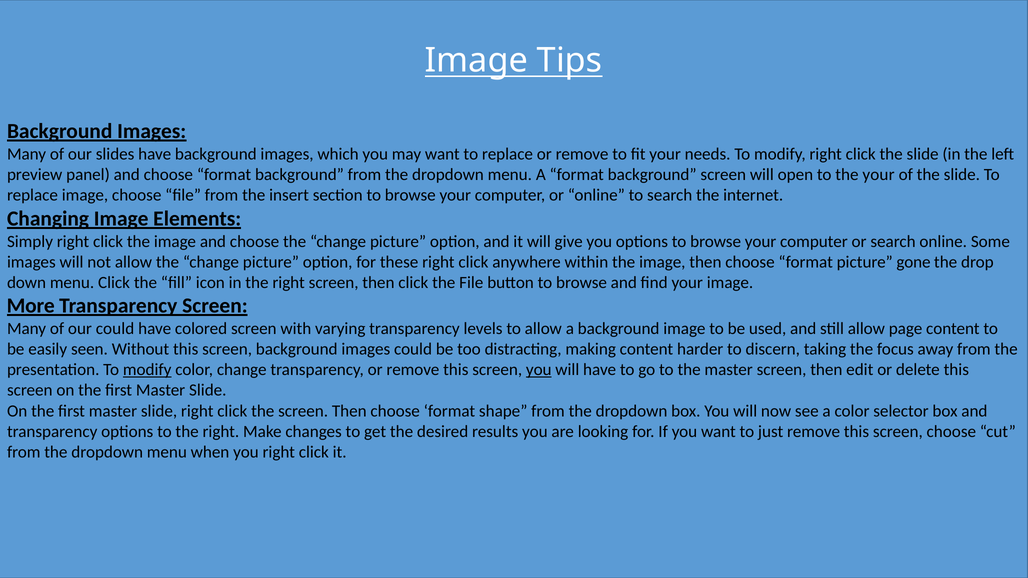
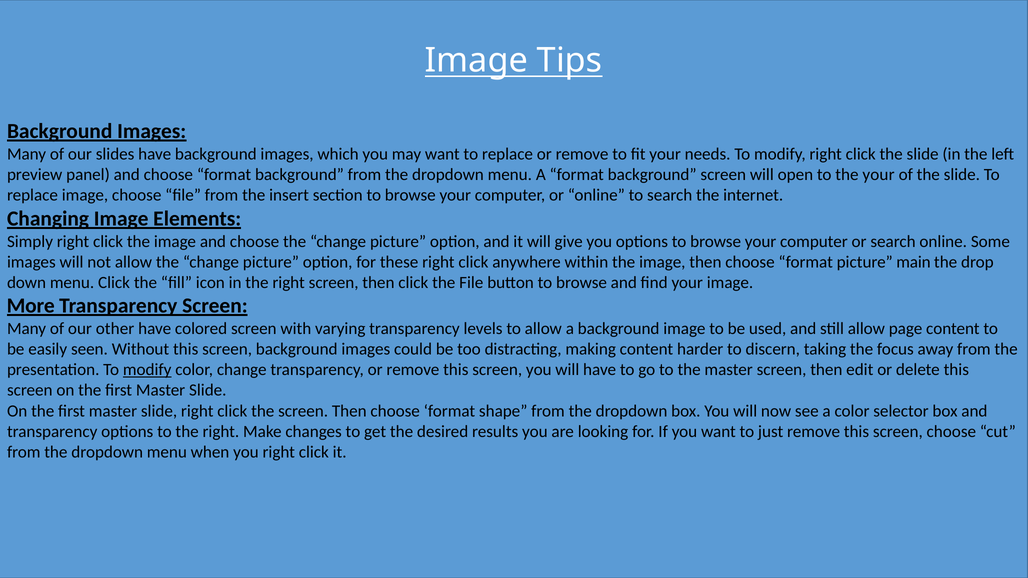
gone: gone -> main (914, 262)
our could: could -> other (115, 329)
you underline: present -> none (539, 370)
